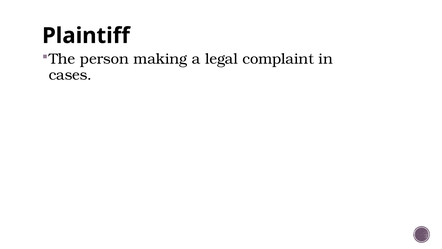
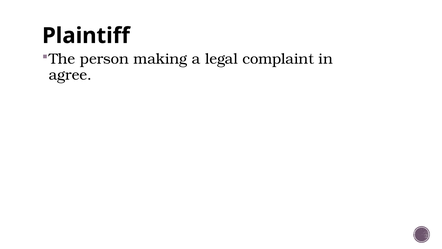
cases: cases -> agree (70, 75)
